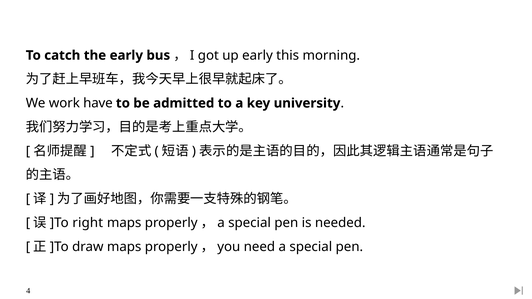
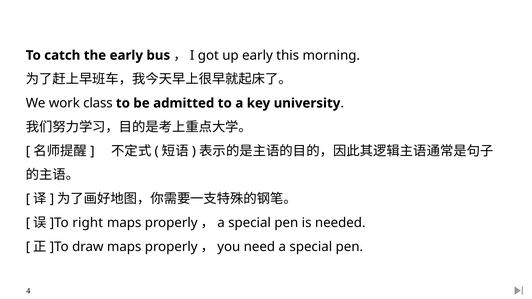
have: have -> class (98, 103)
